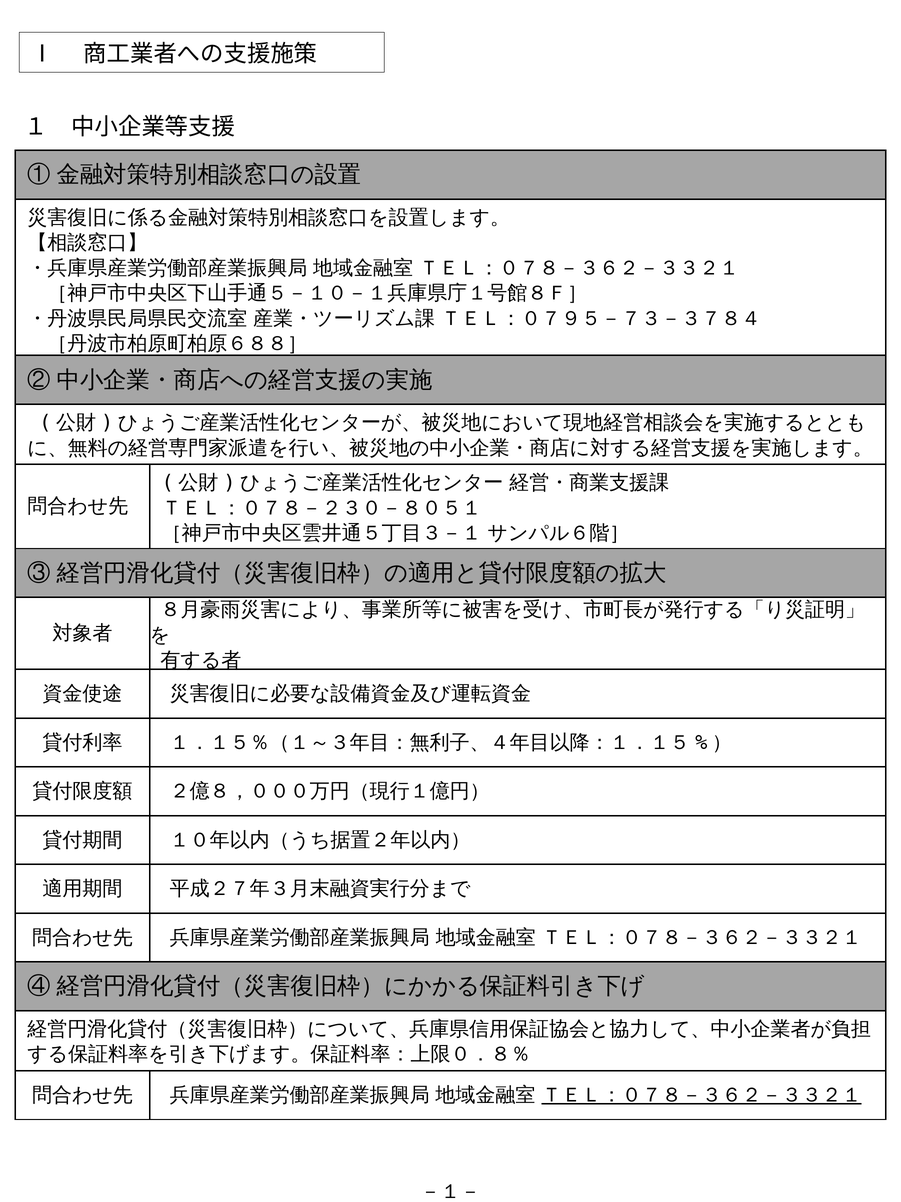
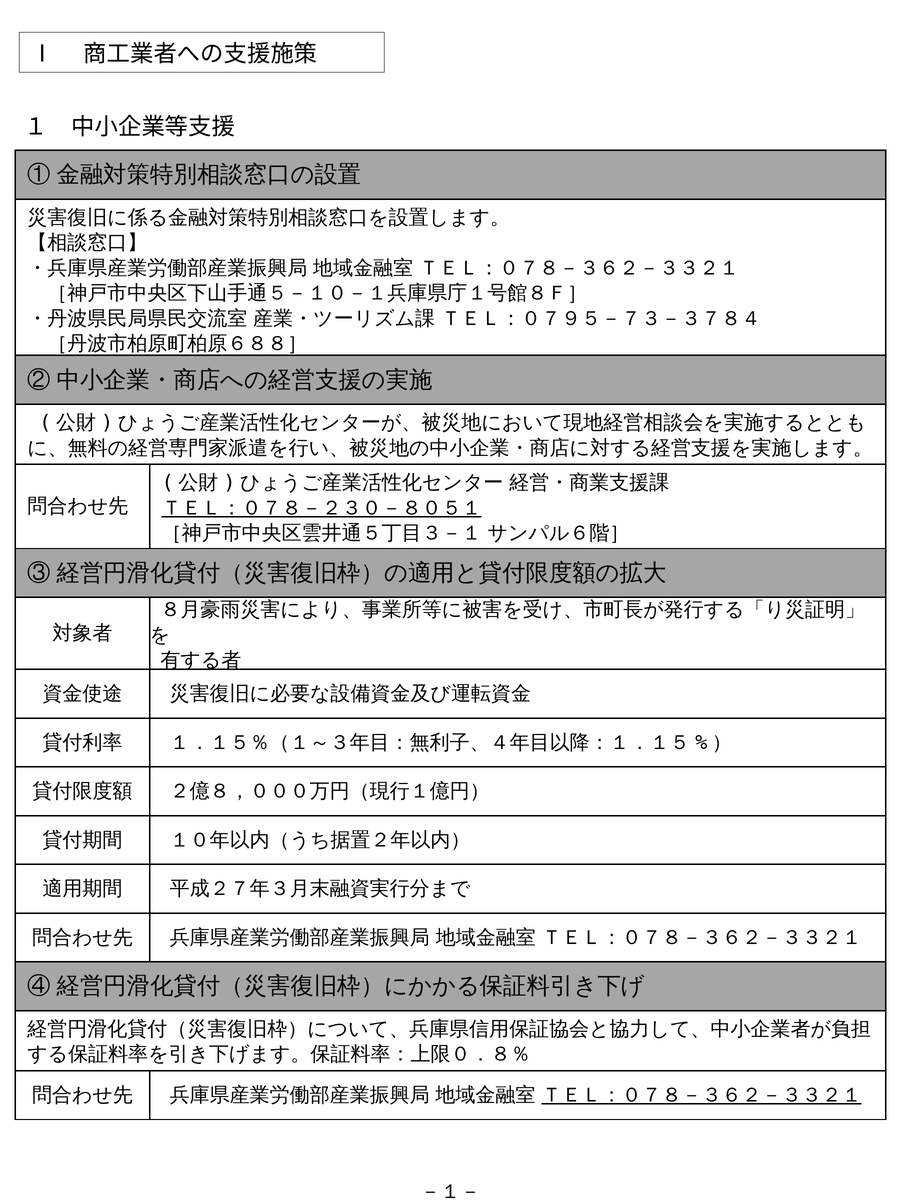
ＴＥＬ：０７８－２３０－８０５１ underline: none -> present (322, 508)
